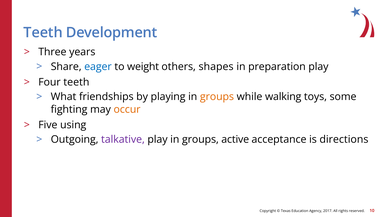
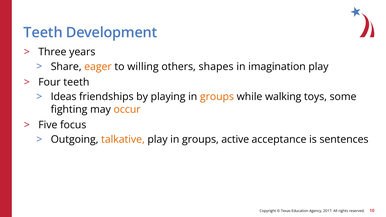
eager colour: blue -> orange (98, 67)
weight: weight -> willing (143, 67)
preparation: preparation -> imagination (277, 67)
What: What -> Ideas (64, 97)
using: using -> focus (73, 125)
talkative colour: purple -> orange (123, 140)
directions: directions -> sentences (344, 140)
